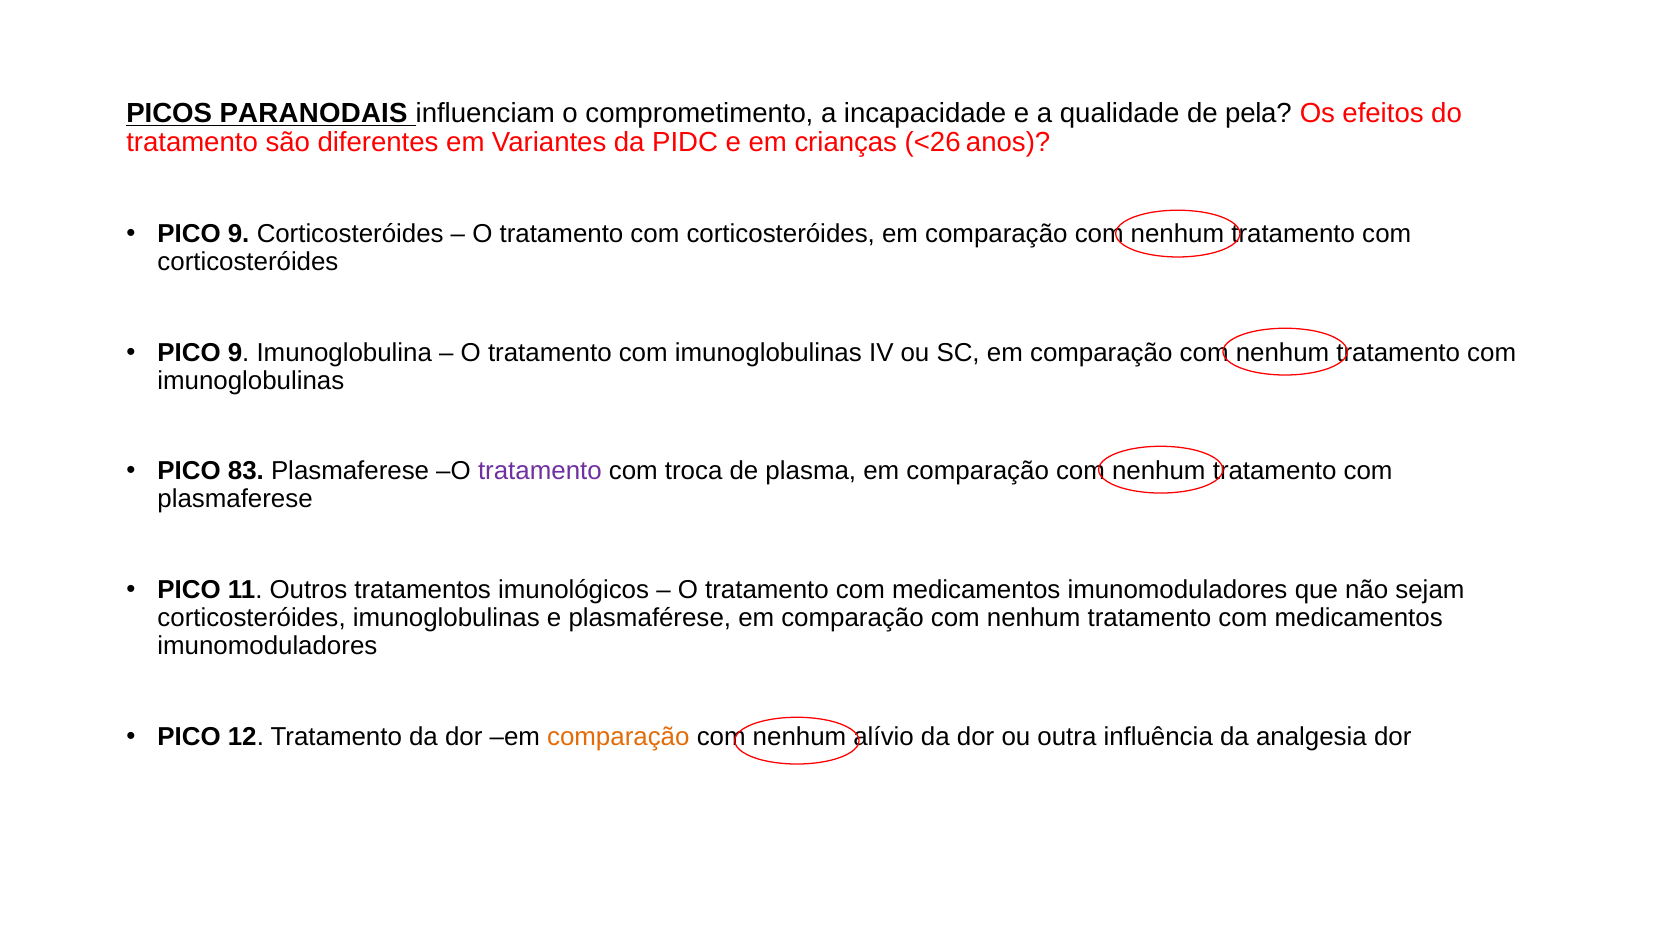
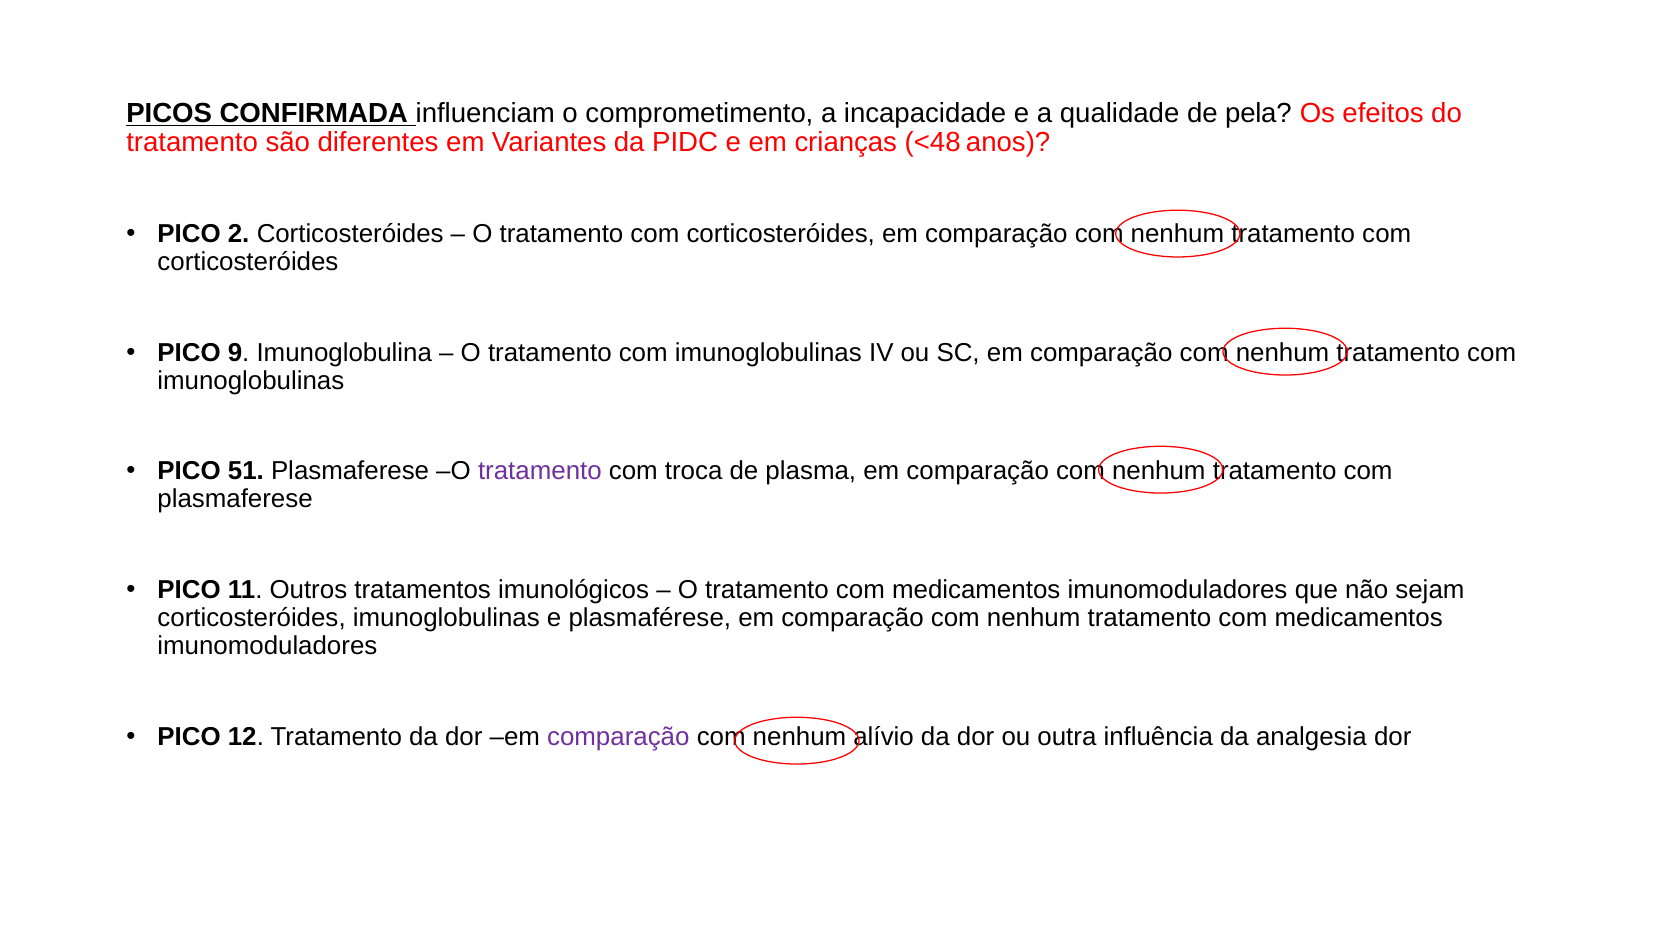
PARANODAIS: PARANODAIS -> CONFIRMADA (314, 113)
<26: <26 -> <48 (933, 143)
9: 9 -> 2 (239, 234)
83: 83 -> 51 (246, 471)
comparação colour: orange -> purple (618, 736)
